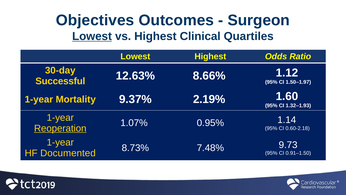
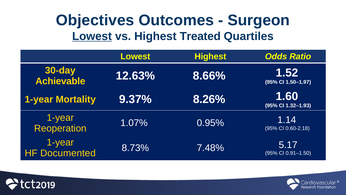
Clinical: Clinical -> Treated (200, 36)
Successful: Successful -> Achievable (60, 81)
1.12: 1.12 -> 1.52 (287, 73)
2.19%: 2.19% -> 8.26% (209, 99)
Reoperation underline: present -> none (60, 128)
9.73: 9.73 -> 5.17 (288, 145)
